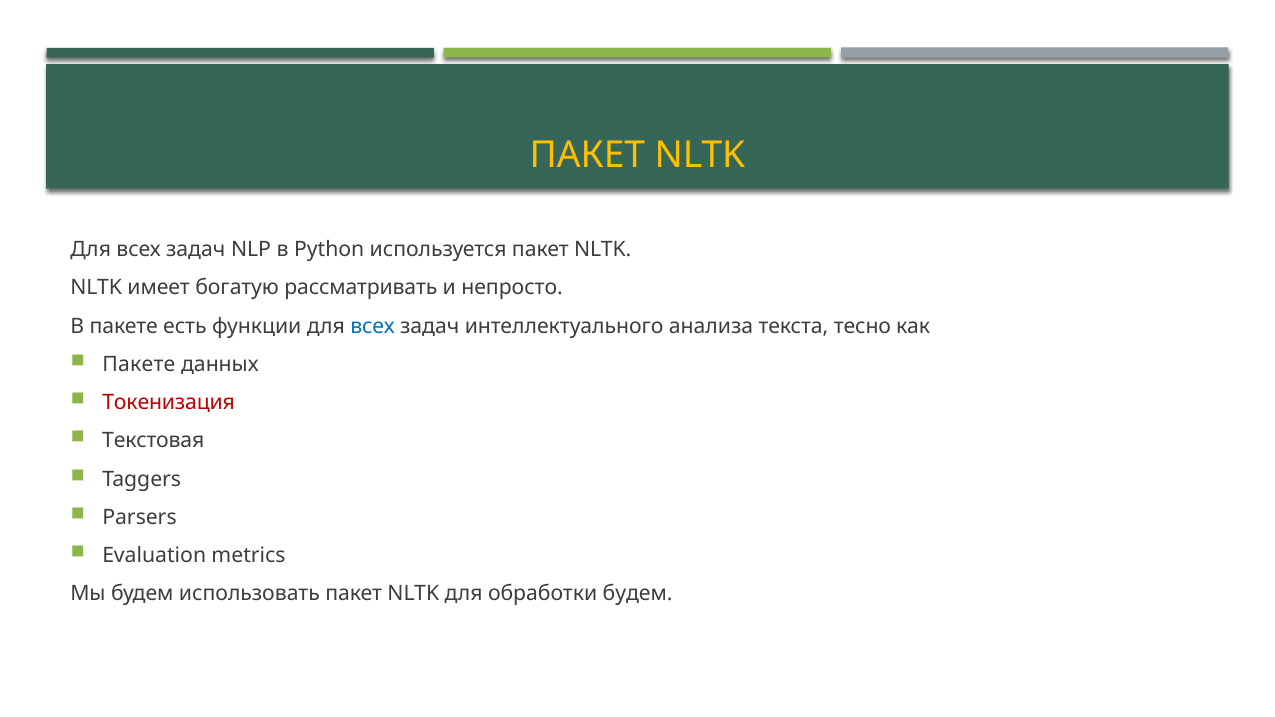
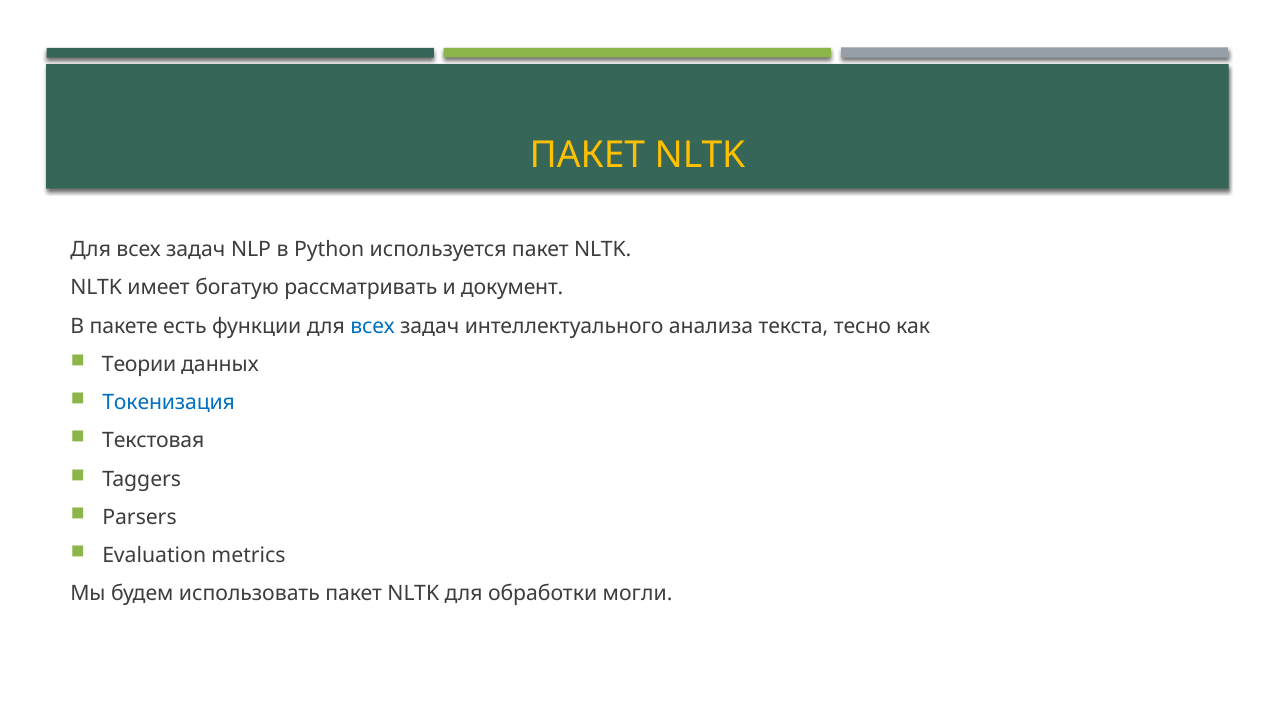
непросто: непросто -> документ (512, 288)
Пакете: Пакете -> Теории (139, 364)
Токенизация colour: red -> blue (169, 403)
обработки будем: будем -> могли (638, 594)
